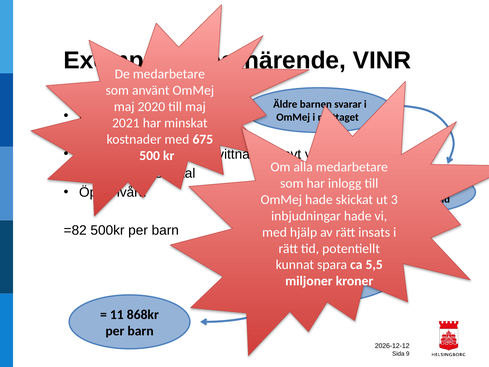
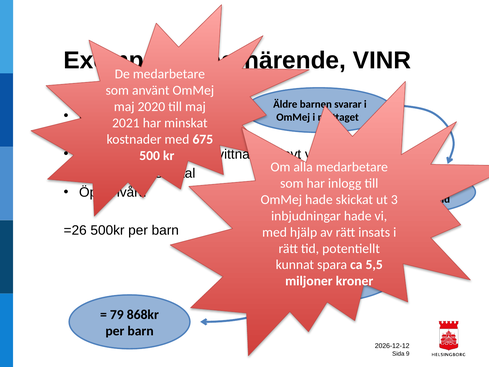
=82: =82 -> =26 (75, 230)
11: 11 -> 79 (117, 314)
